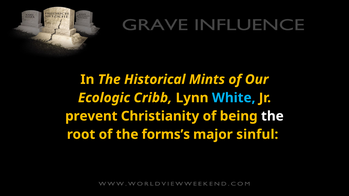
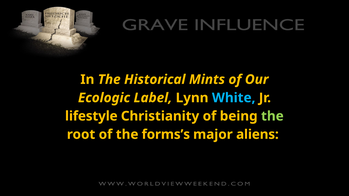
Cribb: Cribb -> Label (153, 98)
prevent: prevent -> lifestyle (91, 116)
the colour: white -> light green (272, 116)
sinful: sinful -> aliens (257, 135)
